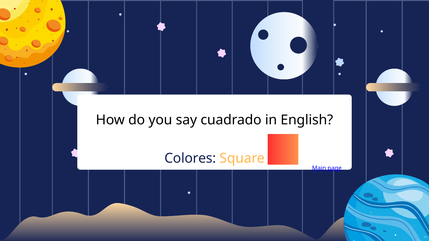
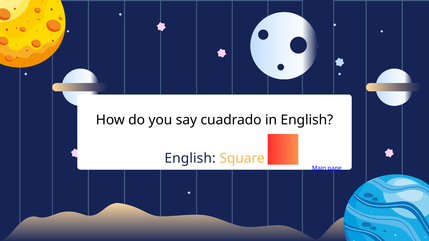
Colores: Colores -> English (190, 159)
